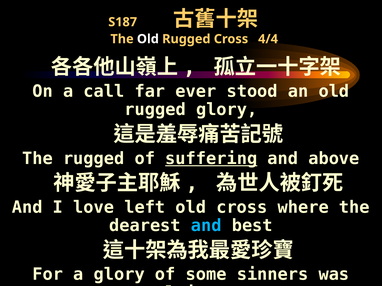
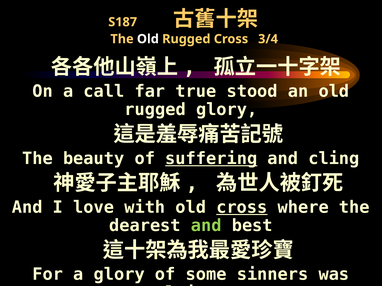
4/4: 4/4 -> 3/4 (268, 39)
ever: ever -> true (196, 91)
The rugged: rugged -> beauty (94, 159)
above: above -> cling (334, 159)
left: left -> with (145, 208)
cross underline: none -> present (242, 208)
and colour: light blue -> light green (206, 226)
